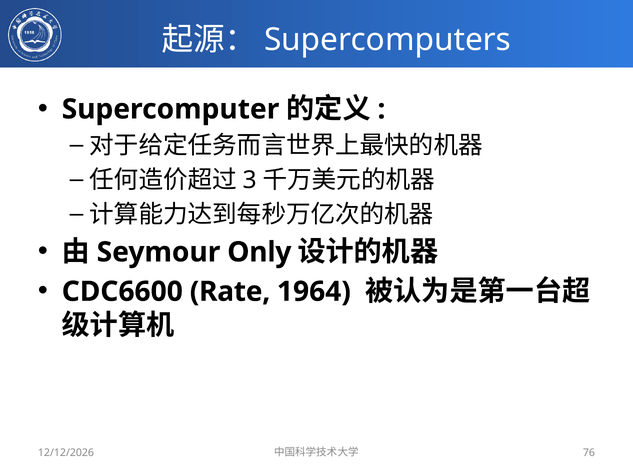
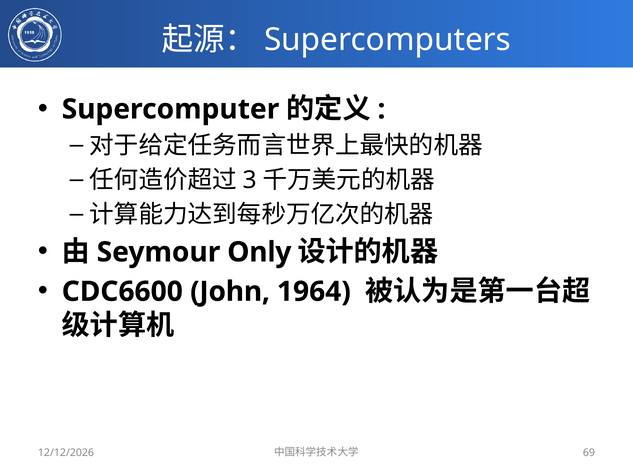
Rate: Rate -> John (230, 291)
76: 76 -> 69 (589, 453)
